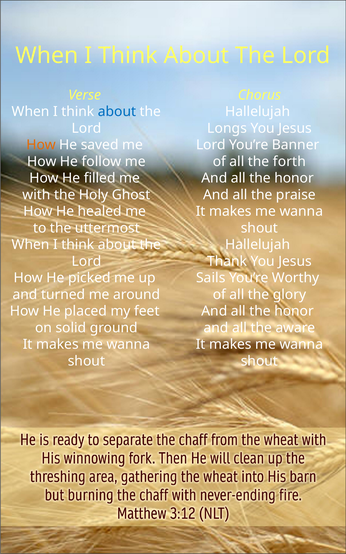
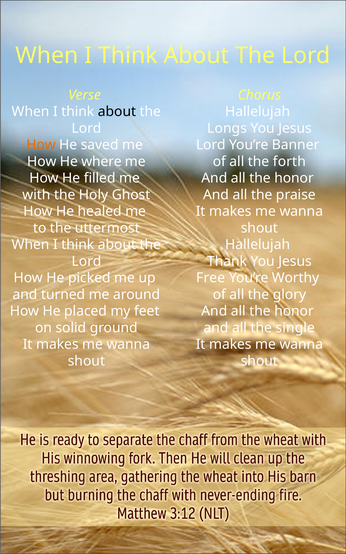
about colour: blue -> black (117, 112)
follow: follow -> where (102, 161)
Sails: Sails -> Free (211, 278)
aware: aware -> single (295, 327)
